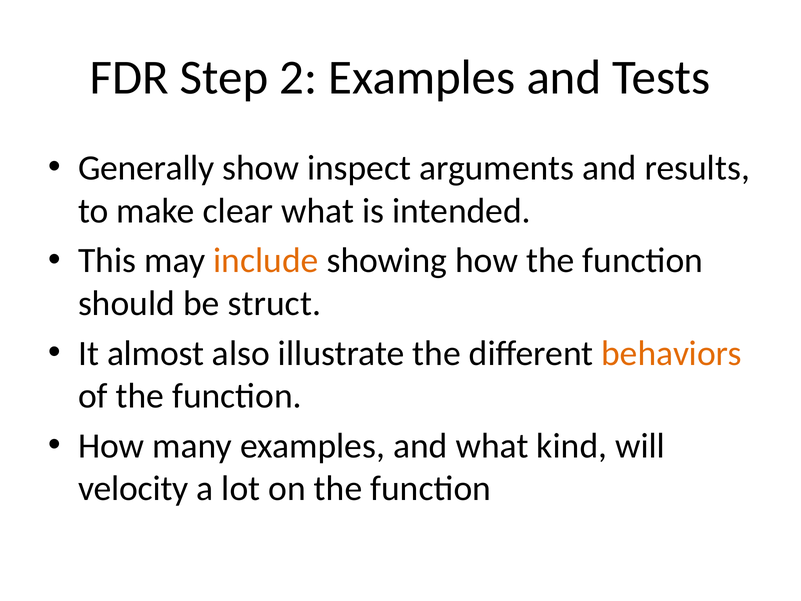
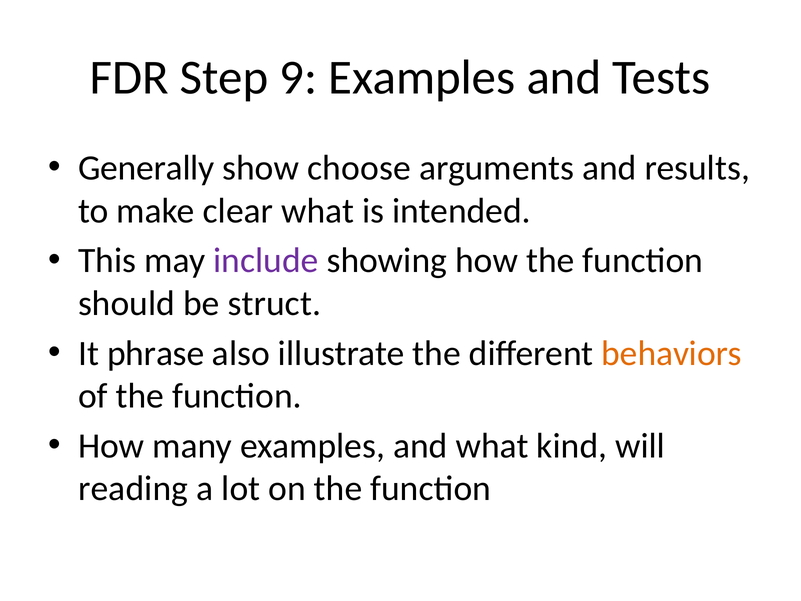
2: 2 -> 9 (298, 78)
inspect: inspect -> choose (359, 168)
include colour: orange -> purple (266, 261)
almost: almost -> phrase (156, 353)
velocity: velocity -> reading (133, 489)
